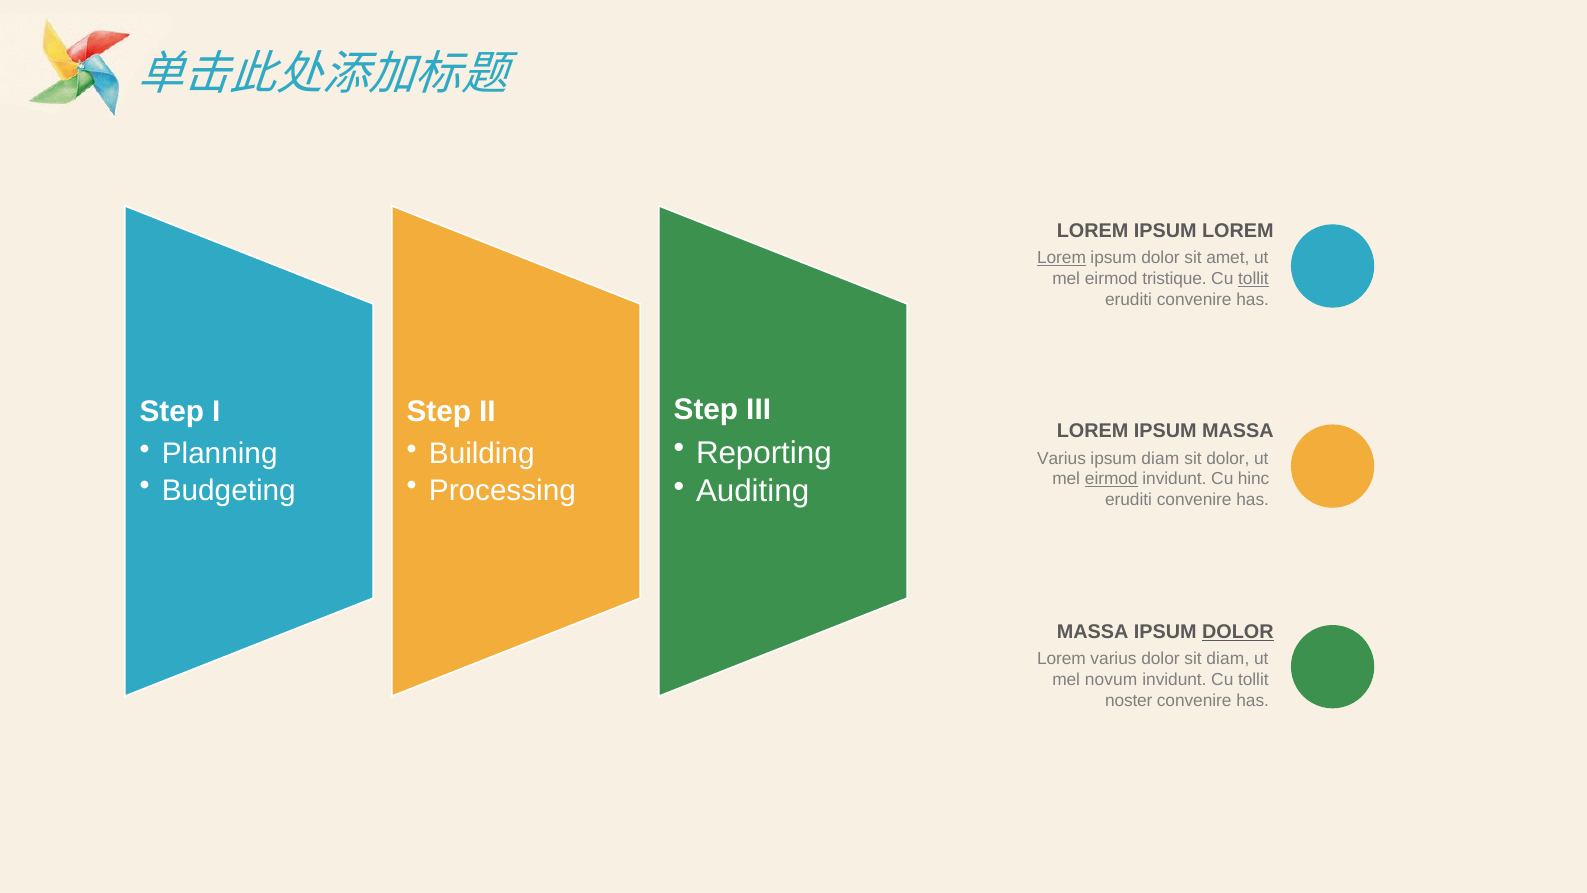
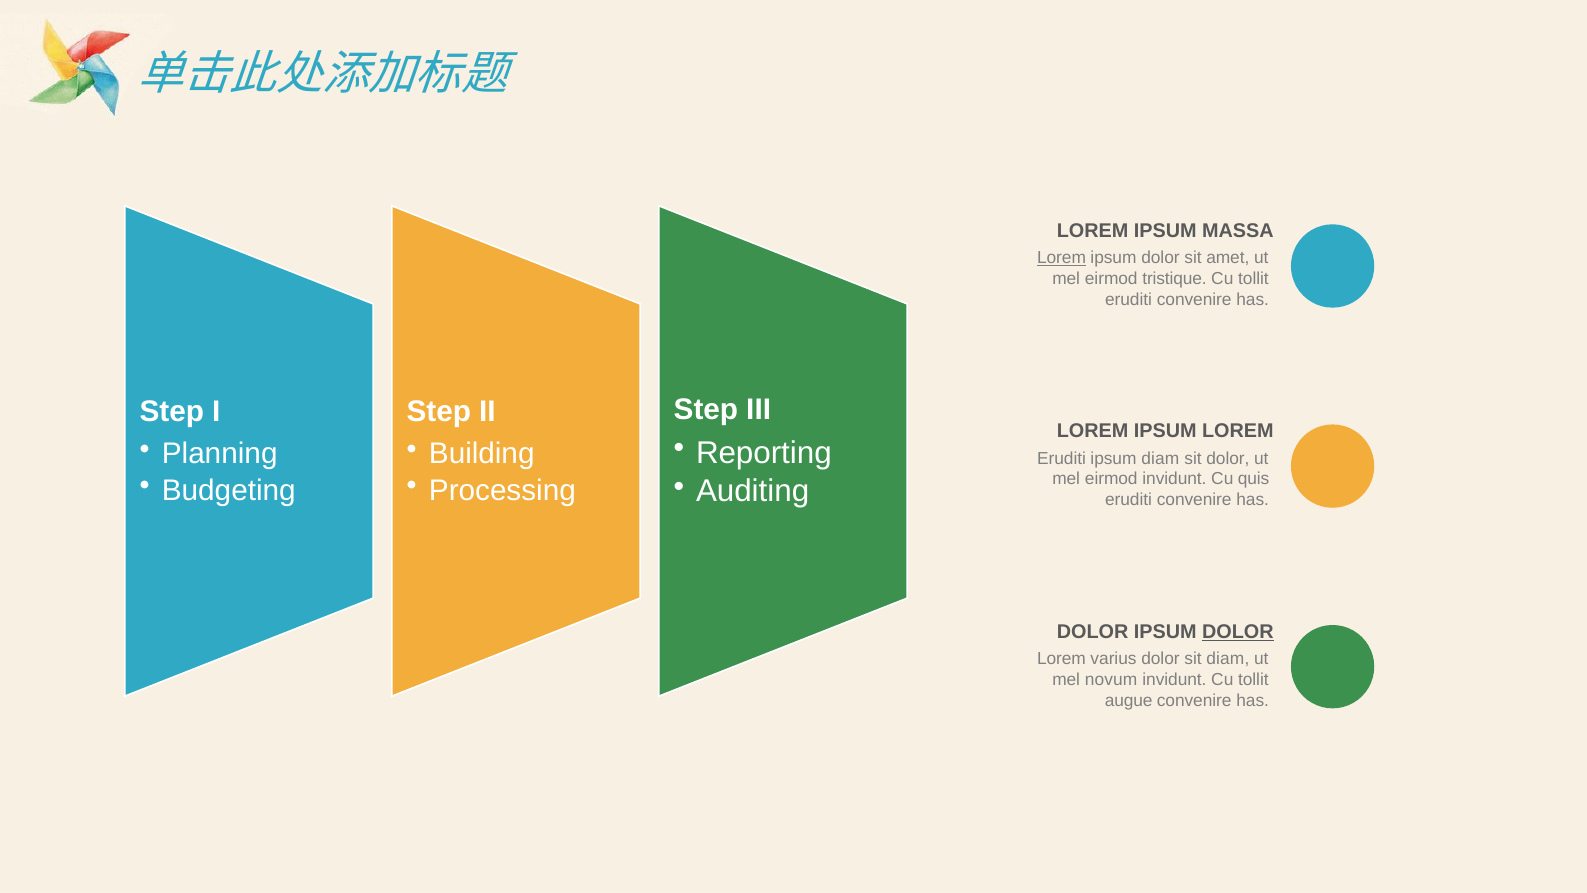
IPSUM LOREM: LOREM -> MASSA (1238, 231)
tollit underline: present -> none (1253, 279)
IPSUM MASSA: MASSA -> LOREM (1238, 431)
Varius: Varius -> Eruditi (1061, 458)
eirmod underline: present -> none (1111, 479)
hinc: hinc -> quis (1254, 479)
MASSA: MASSA -> DOLOR (1093, 632)
noster: noster -> augue (1129, 700)
